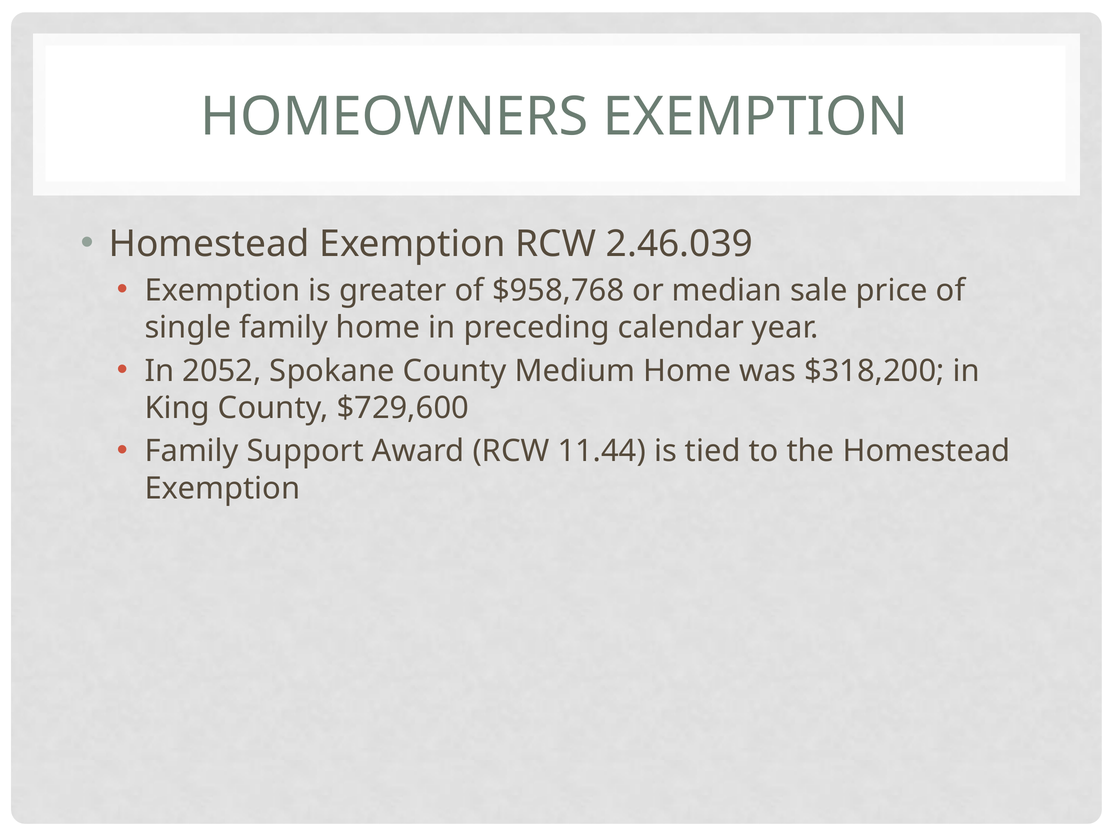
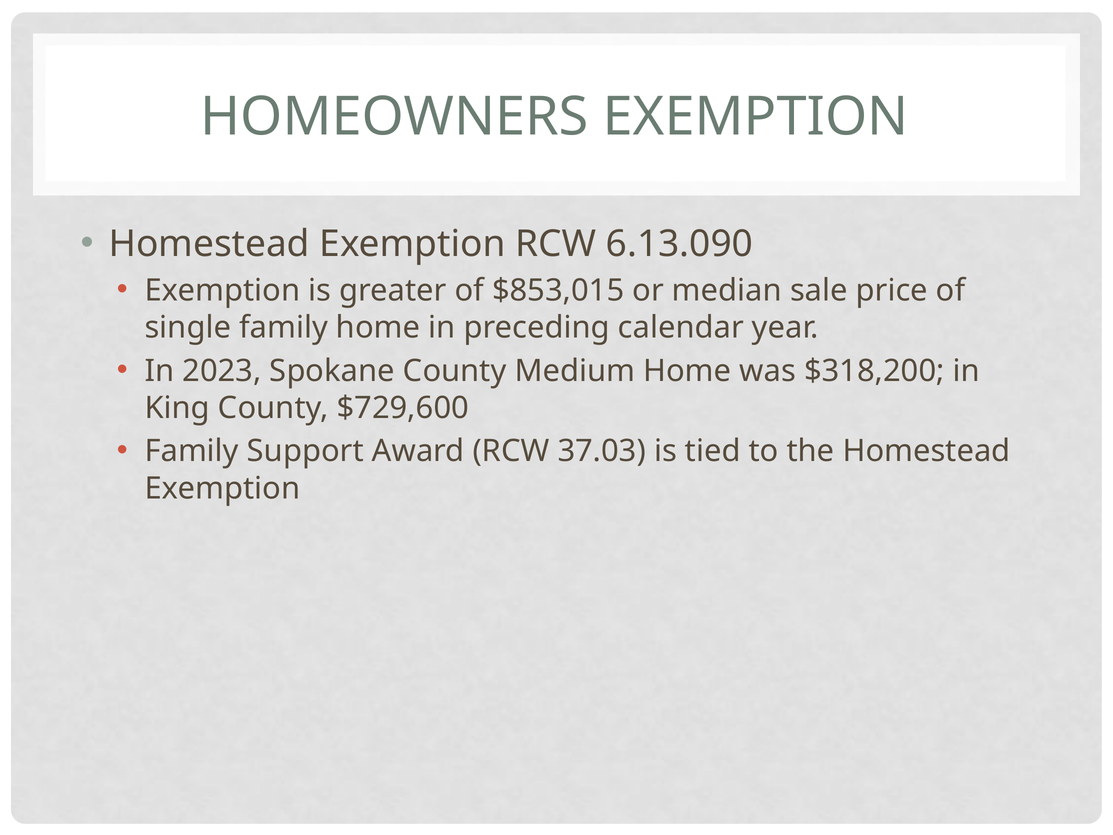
2.46.039: 2.46.039 -> 6.13.090 (679, 244)
$958,768: $958,768 -> $853,015 (558, 290)
2052: 2052 -> 2023 (222, 371)
11.44: 11.44 -> 37.03 (602, 451)
